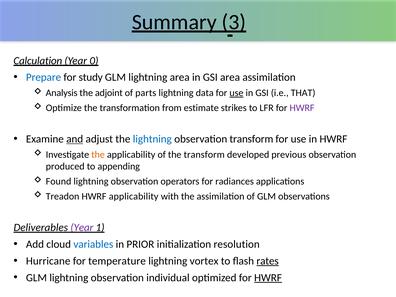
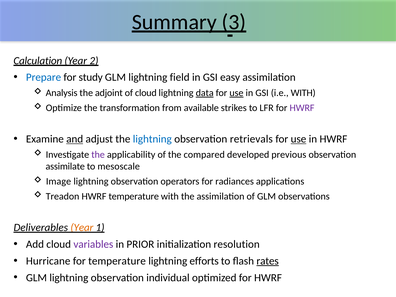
0: 0 -> 2 (94, 61)
lightning area: area -> field (180, 77)
GSI area: area -> easy (230, 77)
of parts: parts -> cloud (146, 93)
data underline: none -> present (205, 93)
i.e THAT: THAT -> WITH (303, 93)
estimate: estimate -> available (201, 108)
observation transform: transform -> retrievals (251, 139)
use underline: none -> present (298, 139)
the colour: orange -> purple (98, 155)
the transform: transform -> compared (204, 155)
produced: produced -> assimilate (65, 166)
appending: appending -> mesoscale (119, 166)
Found: Found -> Image (59, 181)
HWRF applicability: applicability -> temperature (134, 196)
Year colour: purple -> orange (82, 227)
variables colour: blue -> purple (93, 244)
vortex: vortex -> efforts (204, 261)
HWRF underline: present -> none (268, 278)
